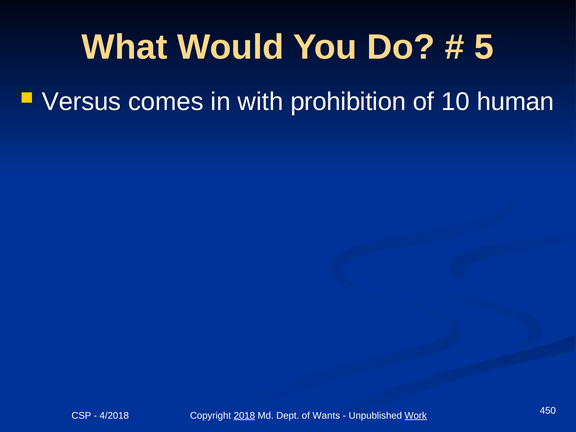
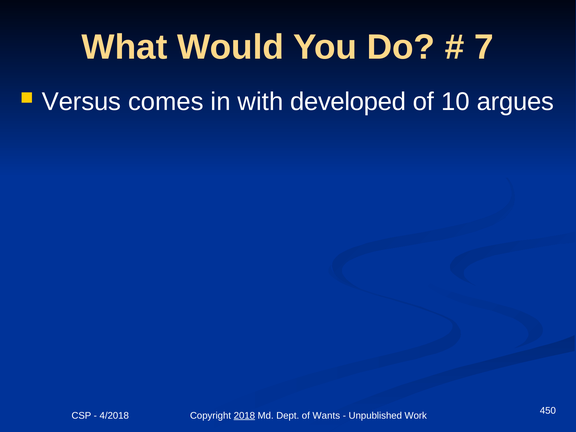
5: 5 -> 7 (484, 47)
prohibition: prohibition -> developed (348, 102)
human: human -> argues (515, 102)
Work underline: present -> none (416, 416)
